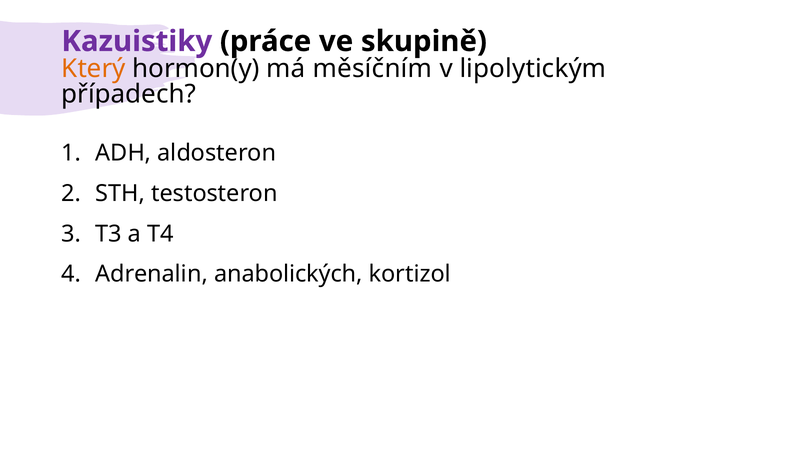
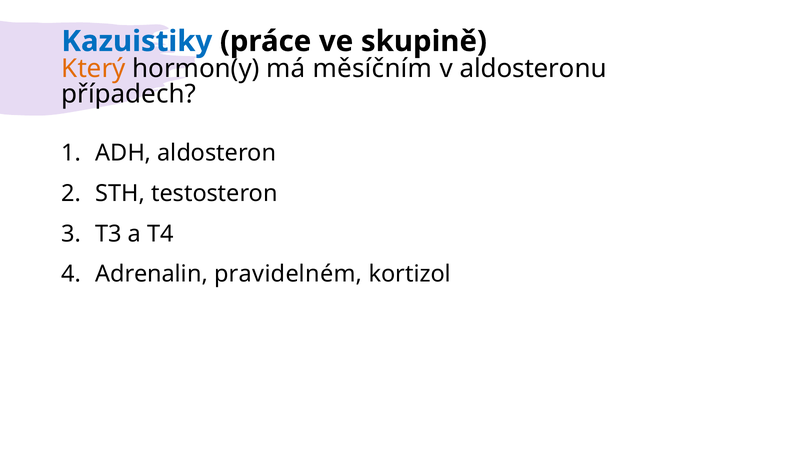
Kazuistiky colour: purple -> blue (137, 41)
lipolytickým: lipolytickým -> aldosteronu (533, 69)
anabolických: anabolických -> pravidelném (288, 274)
